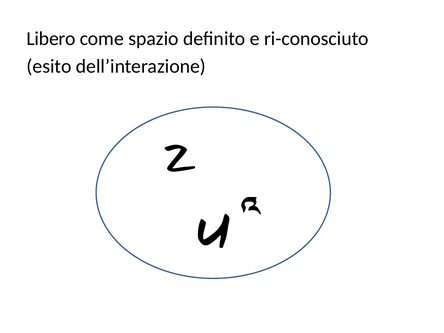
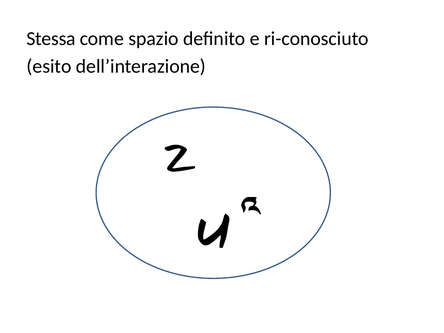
Libero: Libero -> Stessa (51, 39)
